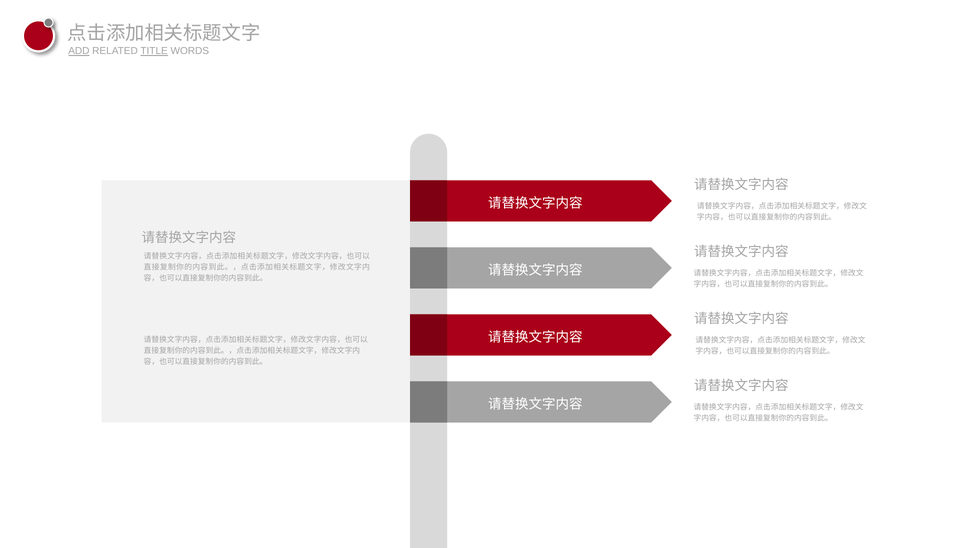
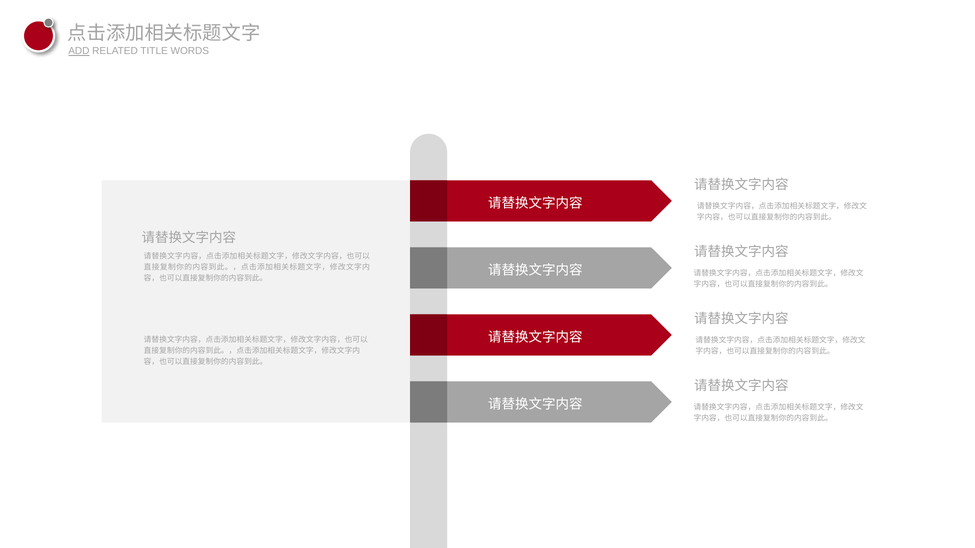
TITLE underline: present -> none (154, 51)
